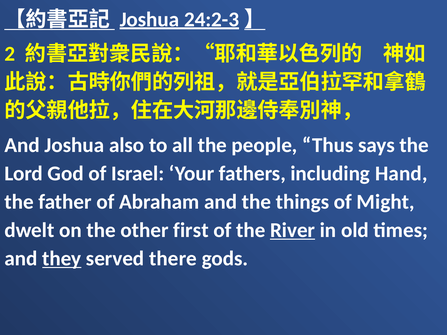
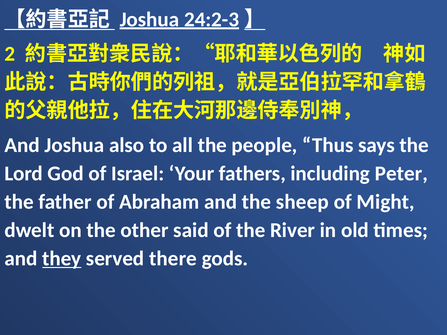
Hand: Hand -> Peter (401, 174)
things: things -> sheep (302, 202)
first: first -> said (191, 230)
River underline: present -> none (293, 230)
